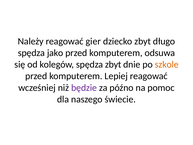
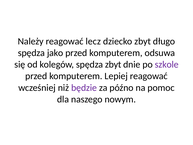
gier: gier -> lecz (93, 41)
szkole colour: orange -> purple (167, 64)
świecie: świecie -> nowym (120, 99)
